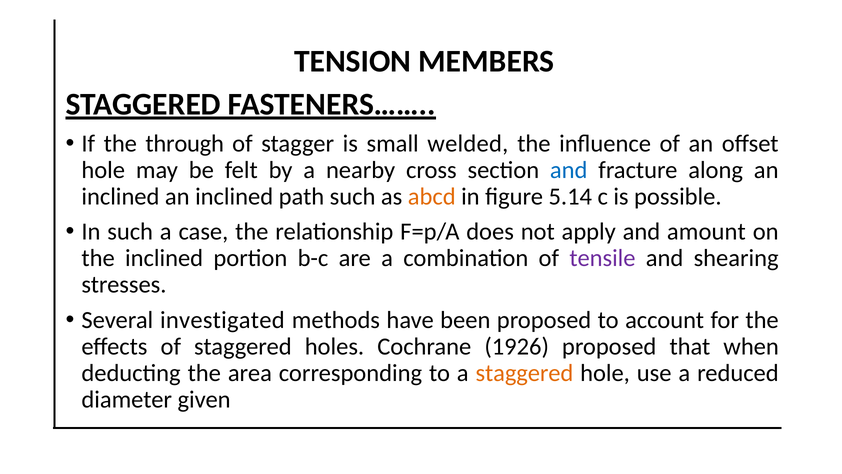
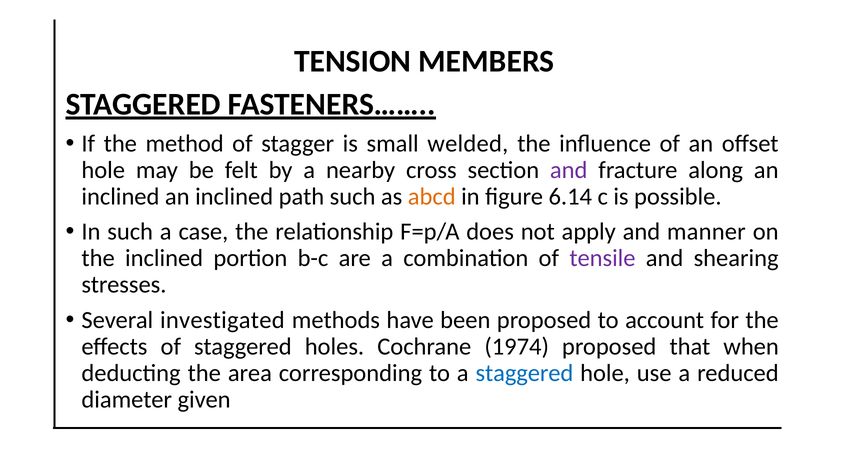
through: through -> method (185, 143)
and colour: blue -> purple (569, 170)
5.14: 5.14 -> 6.14 (570, 196)
amount: amount -> manner (706, 232)
1926: 1926 -> 1974 (517, 346)
staggered colour: orange -> blue (524, 373)
